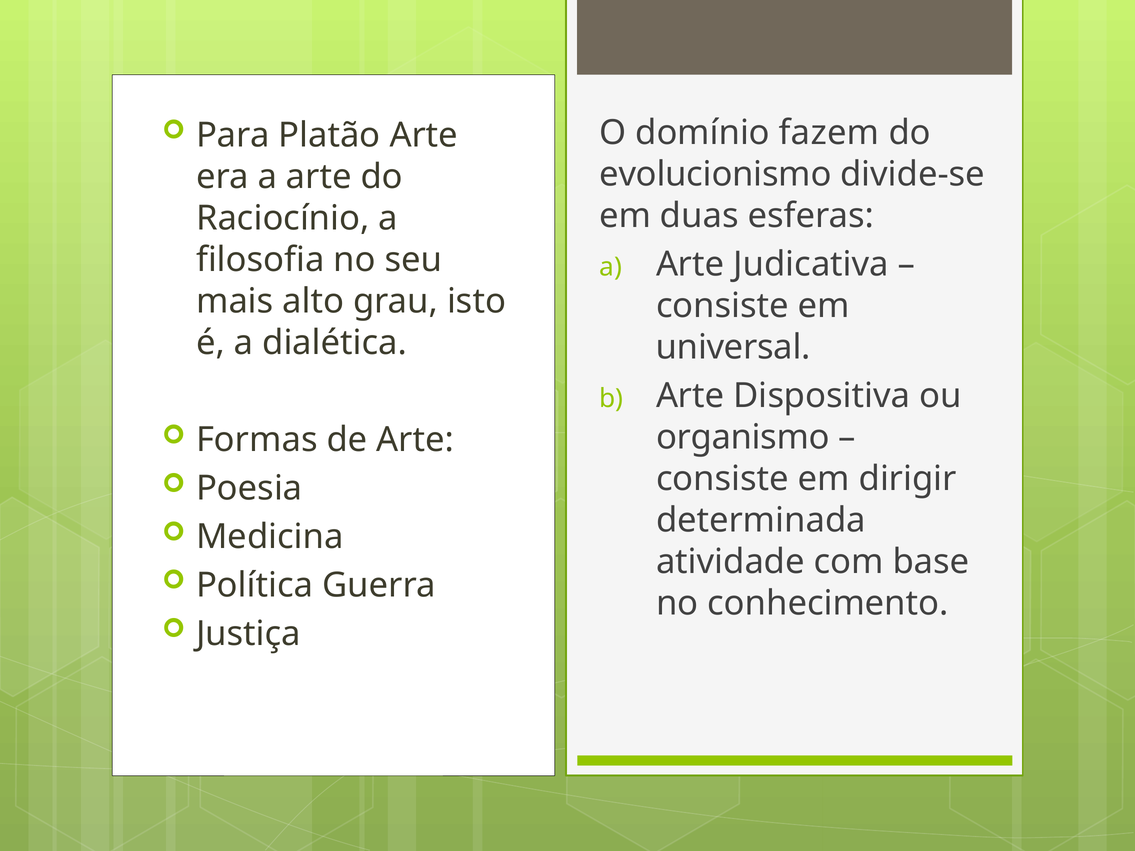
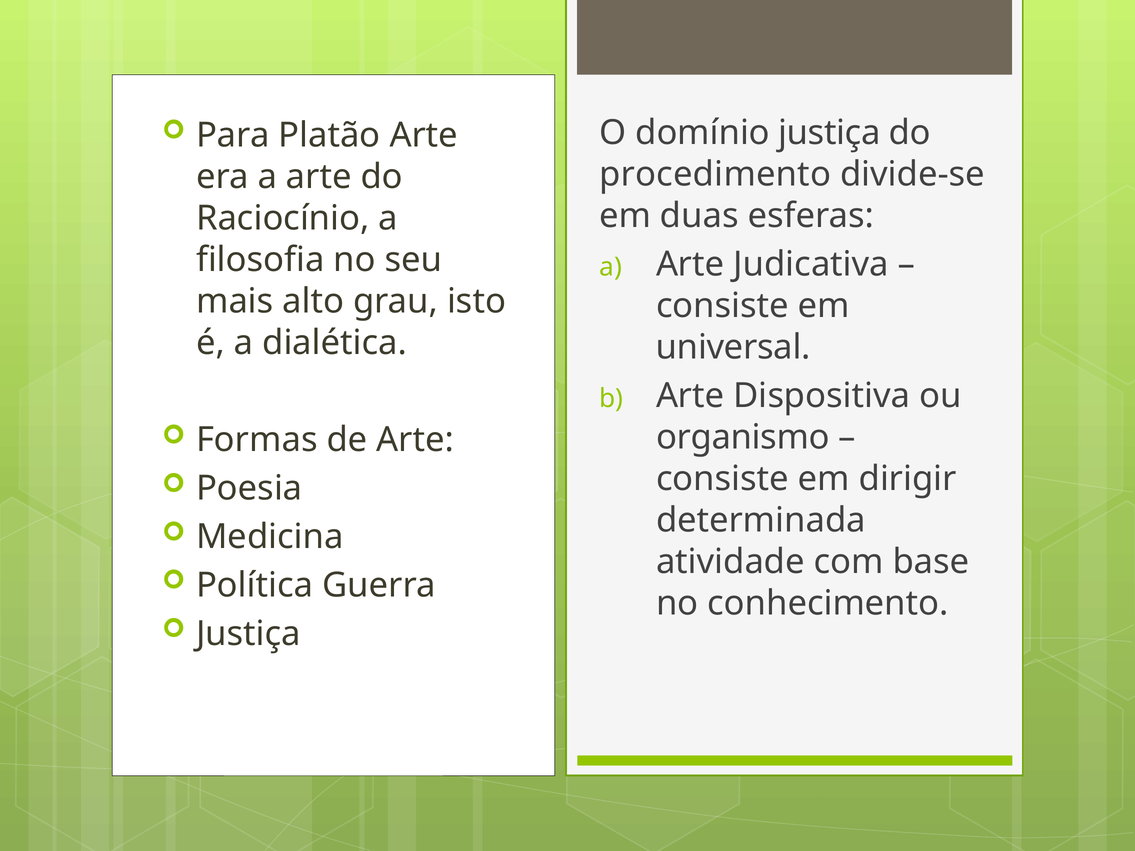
domínio fazem: fazem -> justiça (829, 133)
evolucionismo: evolucionismo -> procedimento (715, 174)
